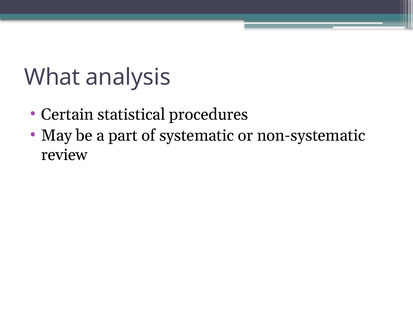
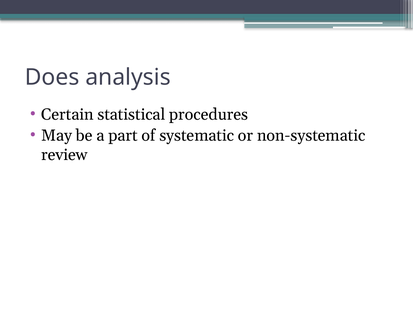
What: What -> Does (52, 77)
